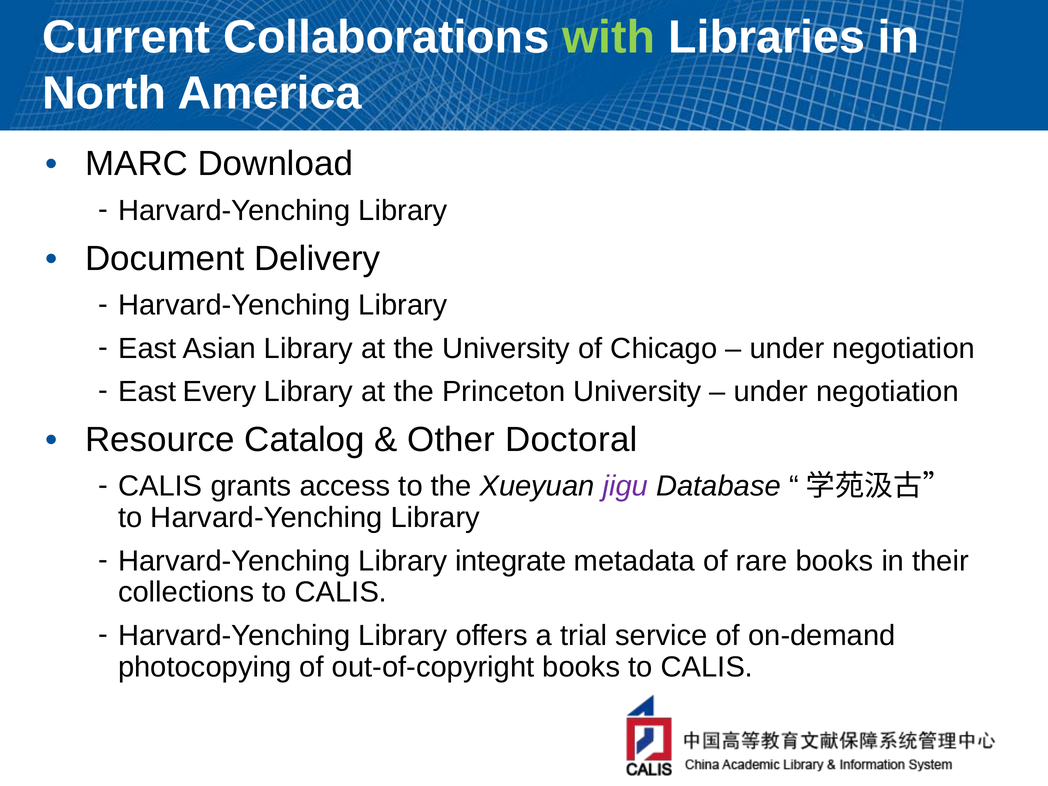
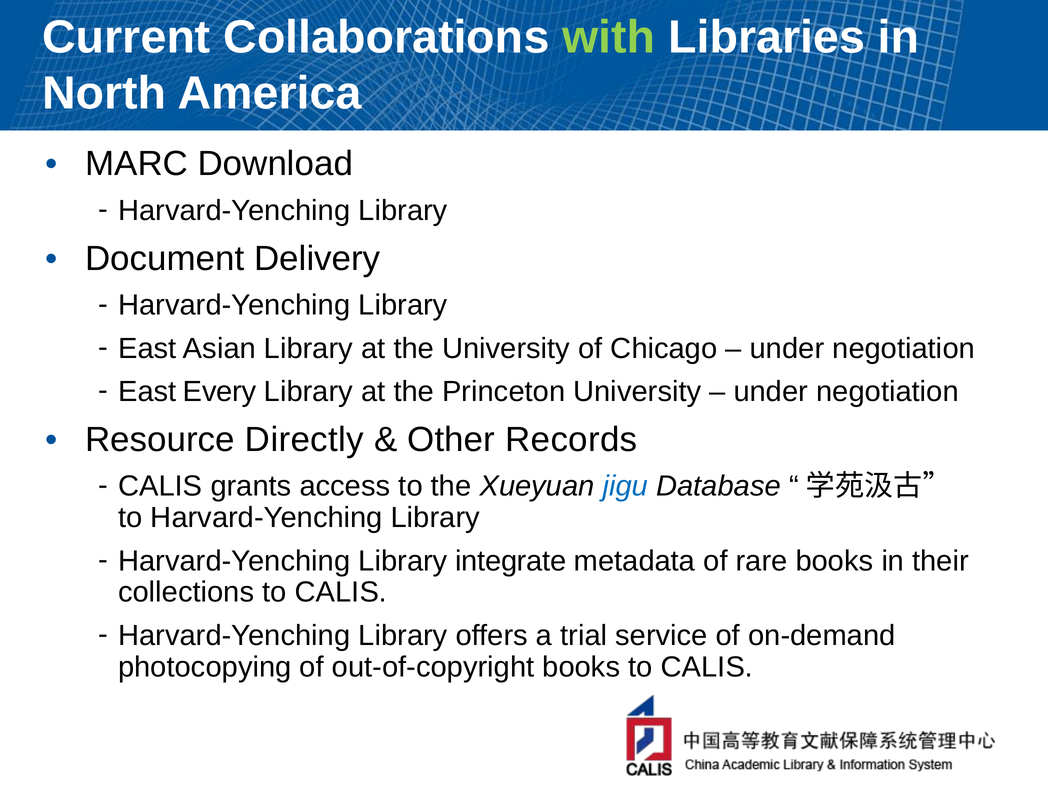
Catalog: Catalog -> Directly (304, 440)
Doctoral: Doctoral -> Records (571, 440)
jigu colour: purple -> blue (625, 486)
